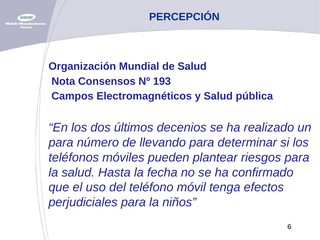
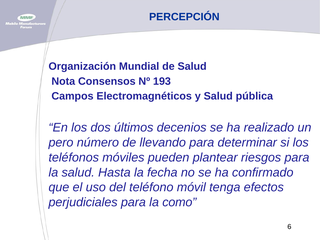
para: para -> pero (61, 143)
niños: niños -> como (179, 202)
